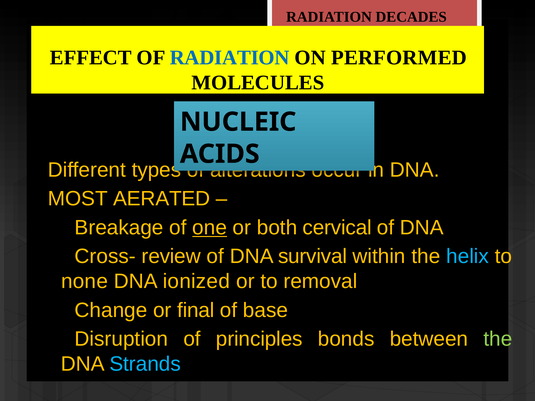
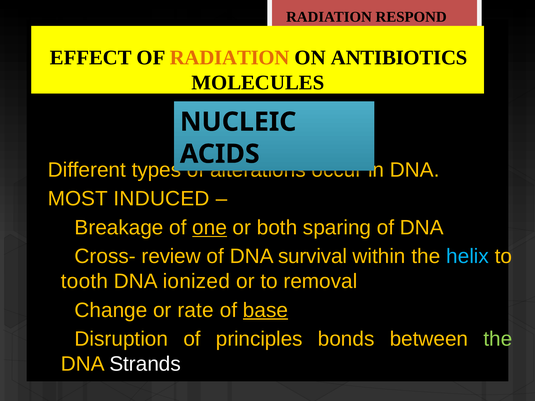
DECADES: DECADES -> RESPOND (411, 17)
RADIATION colour: blue -> orange (230, 58)
PERFORMED: PERFORMED -> ANTIBIOTICS (399, 58)
AERATED: AERATED -> INDUCED (162, 199)
cervical: cervical -> sparing (337, 228)
none: none -> tooth (84, 282)
final: final -> rate (196, 310)
base underline: none -> present (266, 310)
Strands colour: light blue -> white (145, 364)
